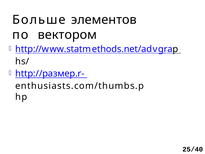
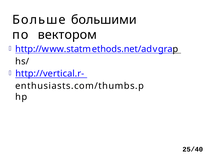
элементов: элементов -> большими (104, 20)
http://размер.r-: http://размер.r- -> http://vertical.r- (50, 73)
